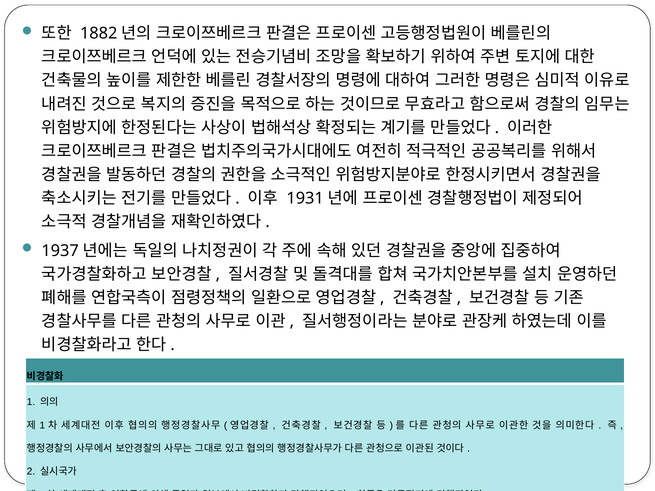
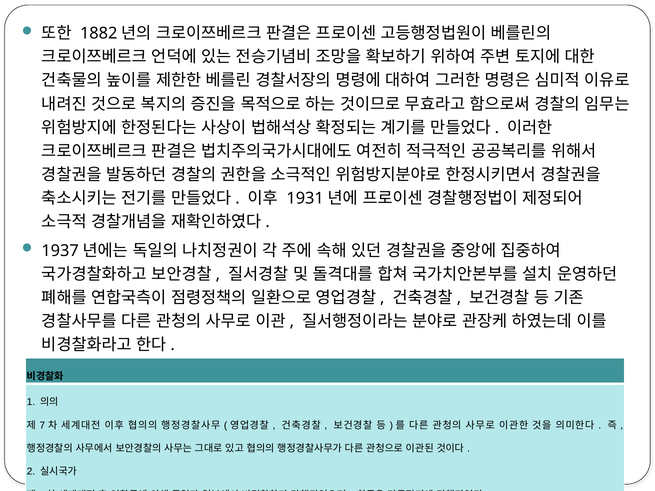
1: 1 -> 7 (42, 426)
